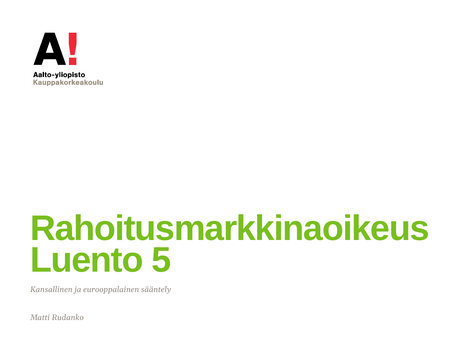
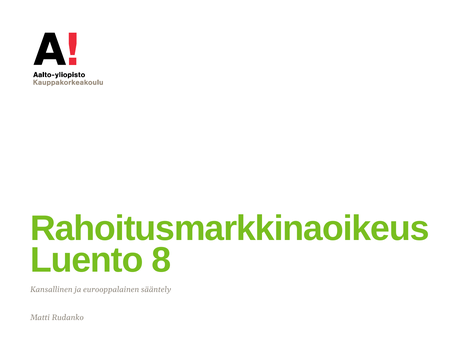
5: 5 -> 8 (161, 260)
